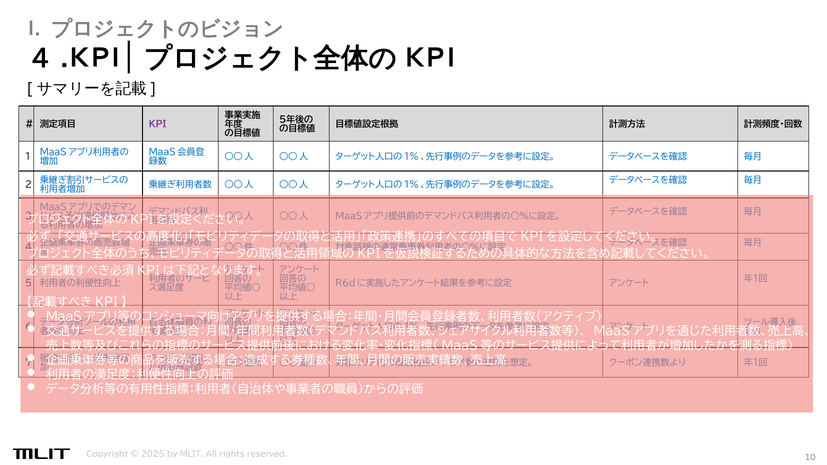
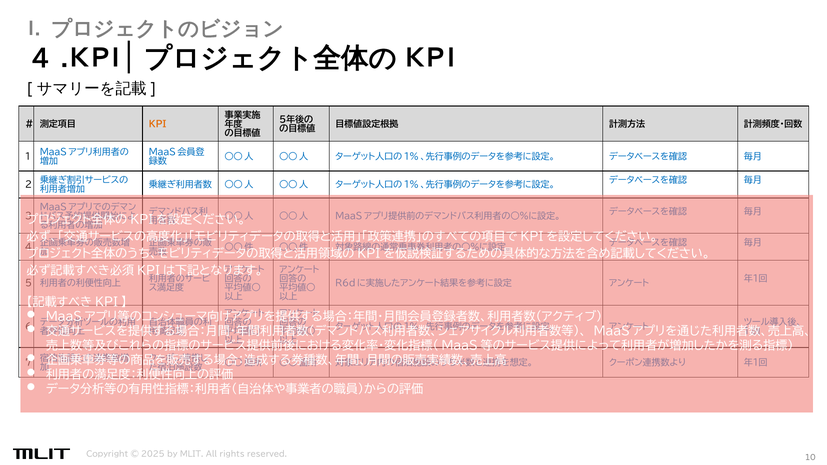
KPI colour: purple -> orange (158, 124)
